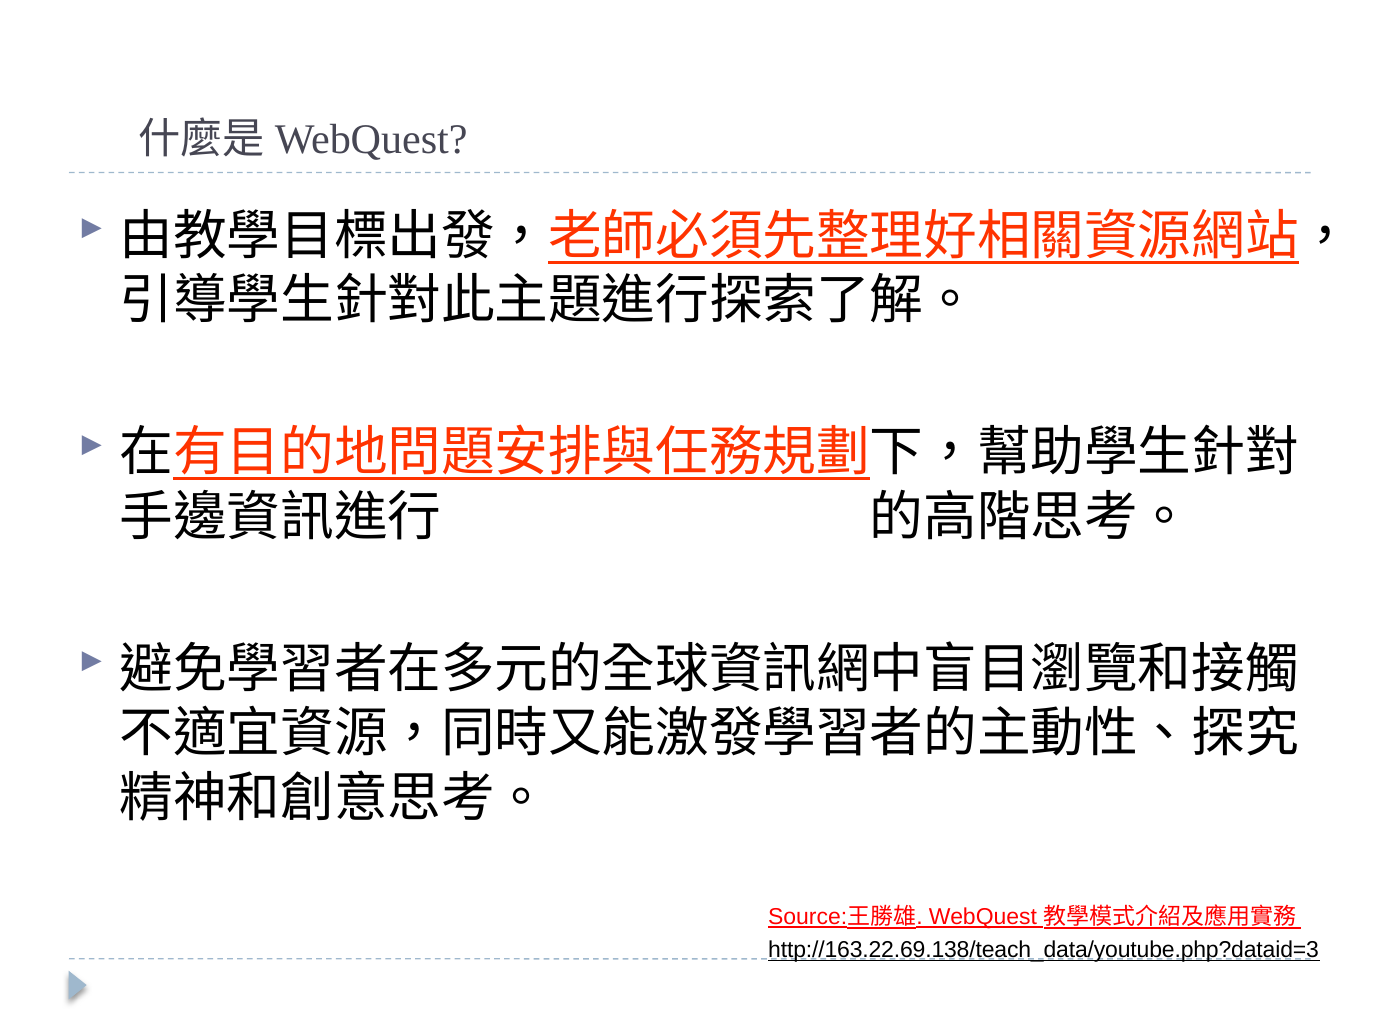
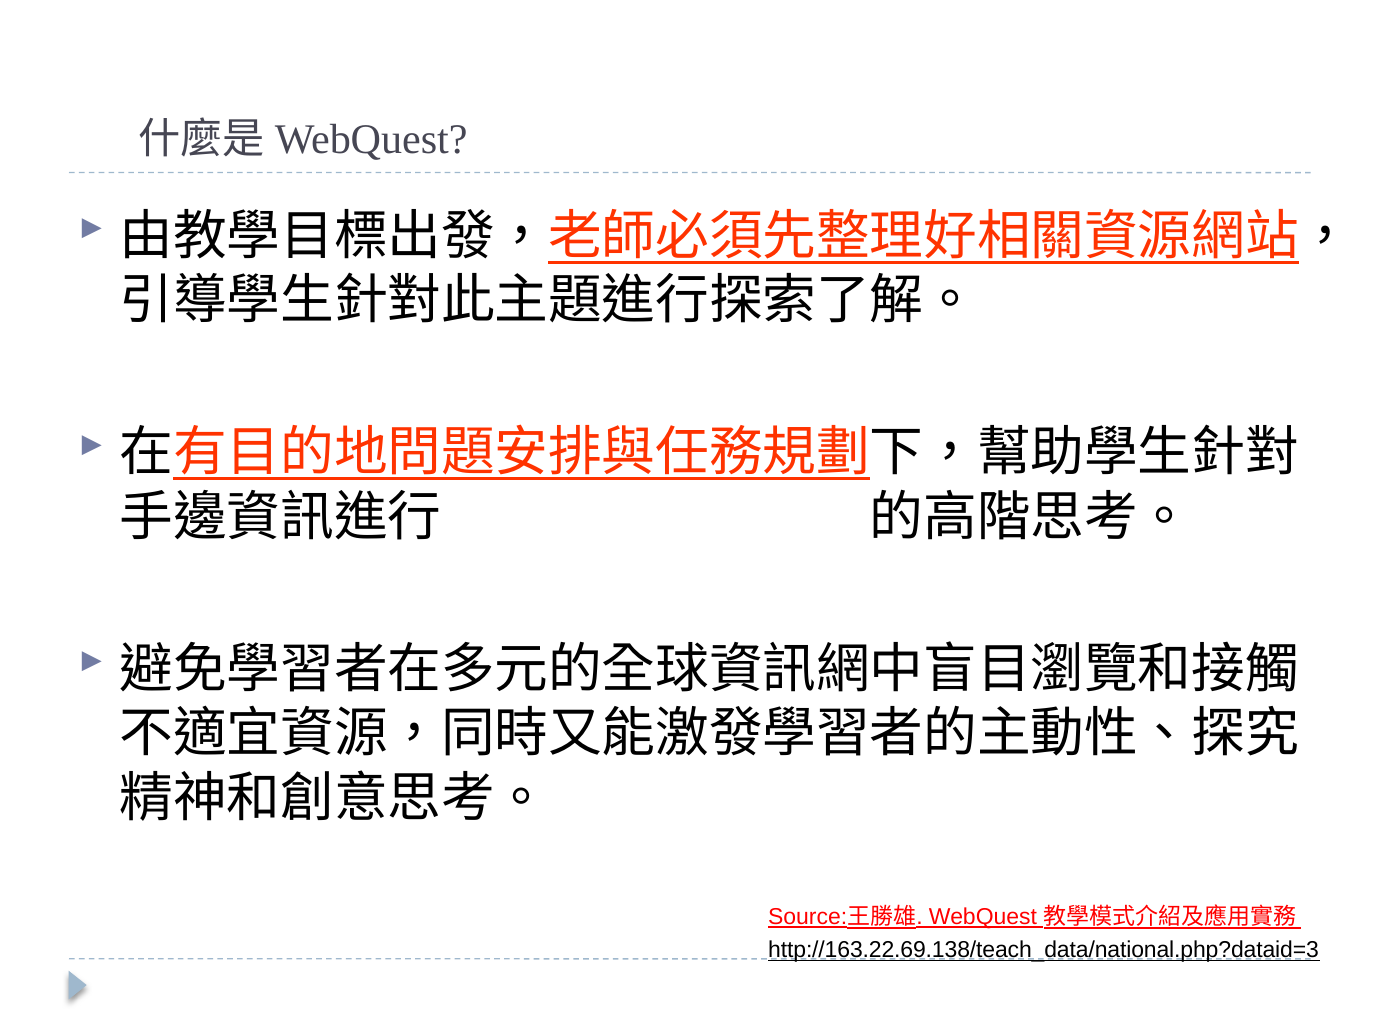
http://163.22.69.138/teach_data/youtube.php?dataid=3: http://163.22.69.138/teach_data/youtube.php?dataid=3 -> http://163.22.69.138/teach_data/national.php?dataid=3 (1044, 950)
